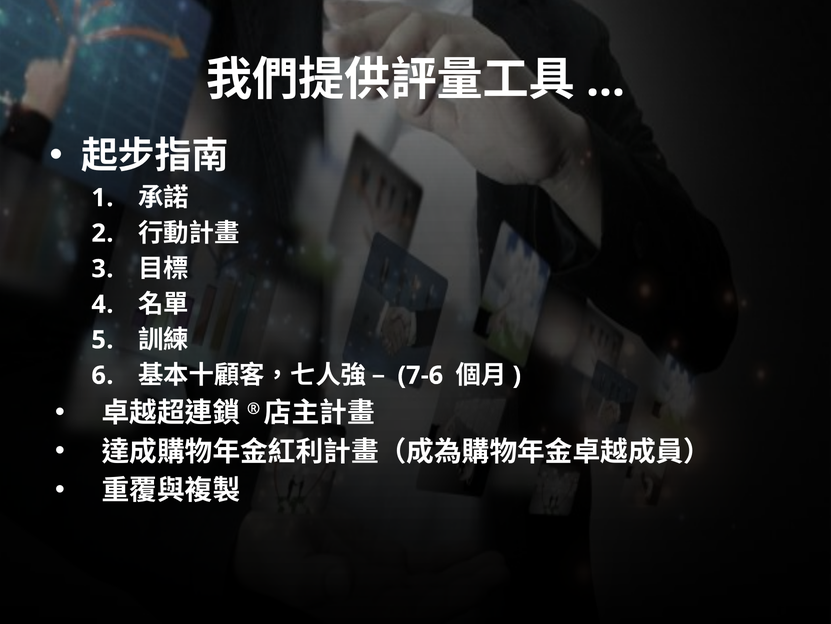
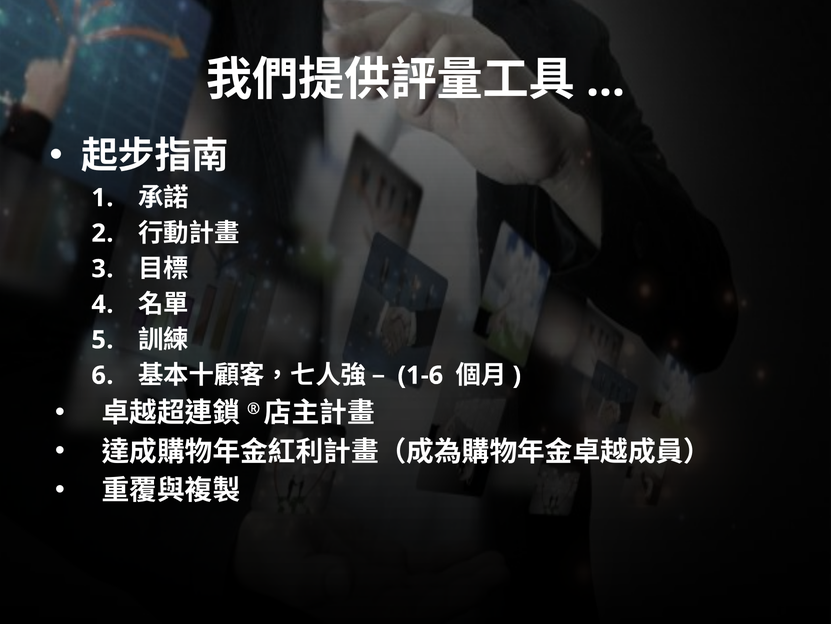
7-6: 7-6 -> 1-6 (420, 375)
